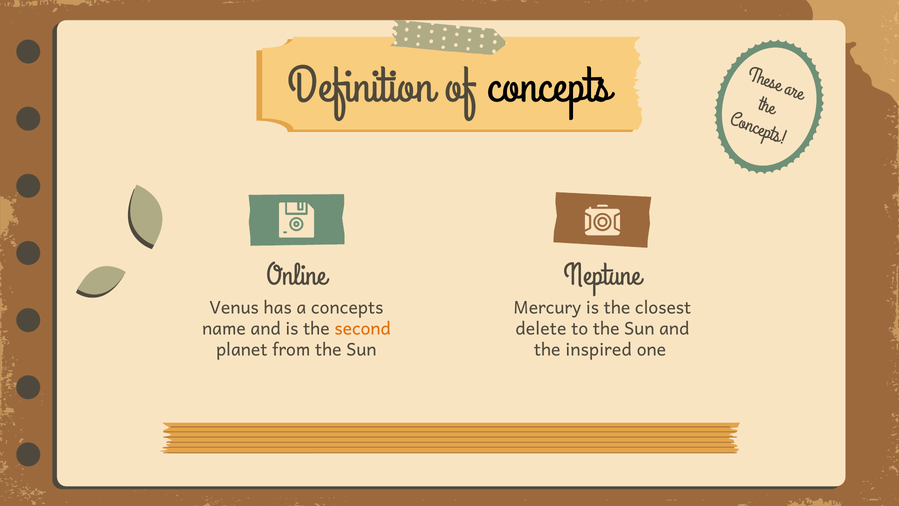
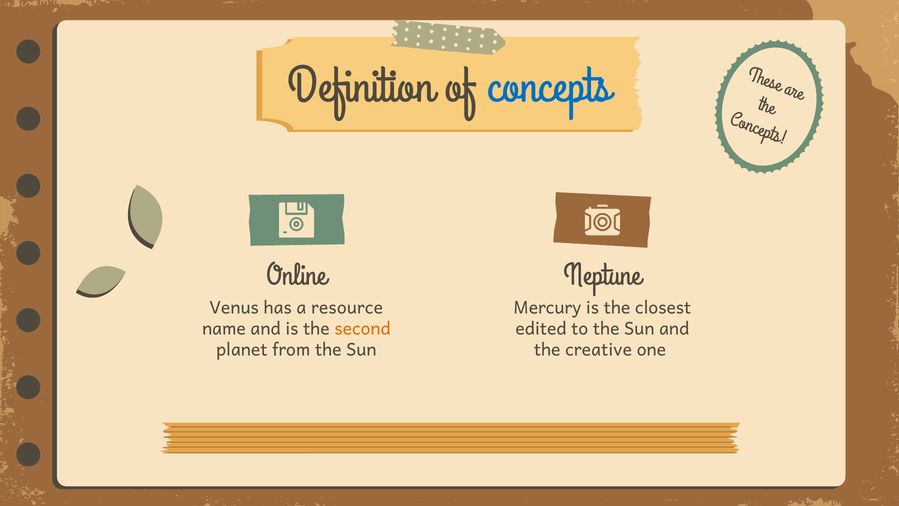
concepts colour: black -> blue (549, 84)
a concepts: concepts -> resource (347, 308)
delete: delete -> edited (541, 329)
inspired: inspired -> creative (599, 350)
